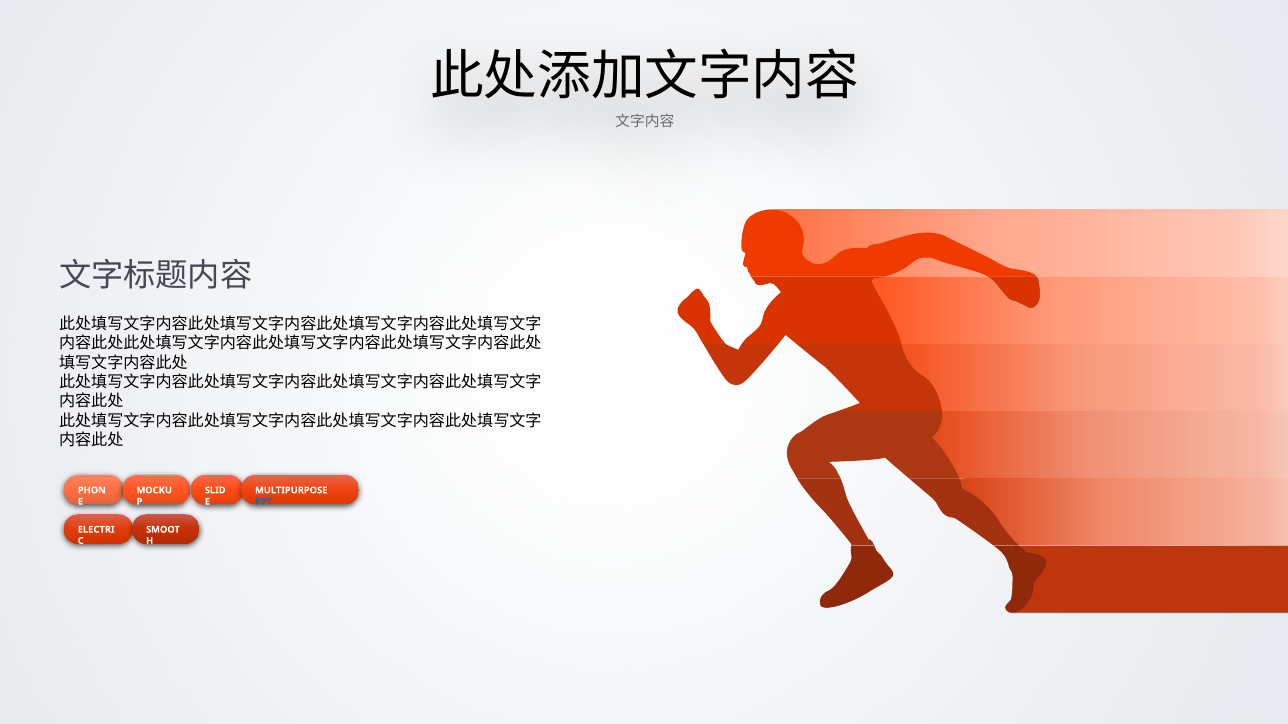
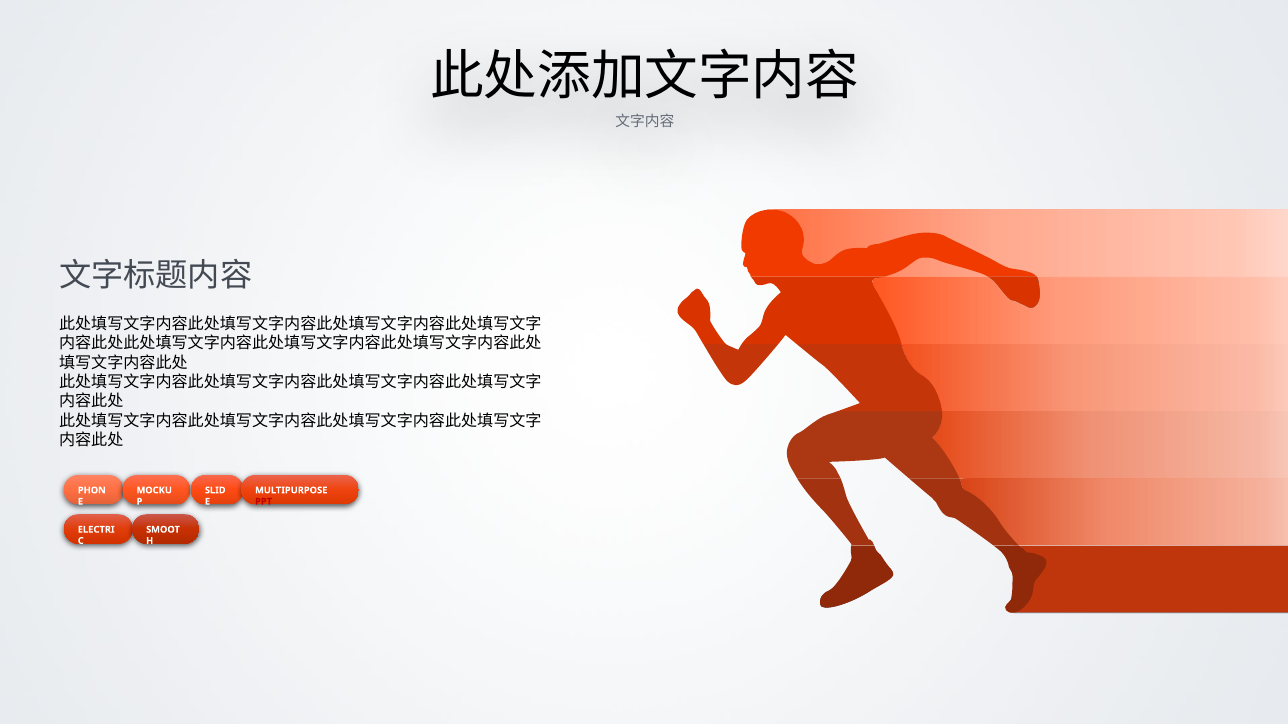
PPT colour: blue -> red (264, 502)
